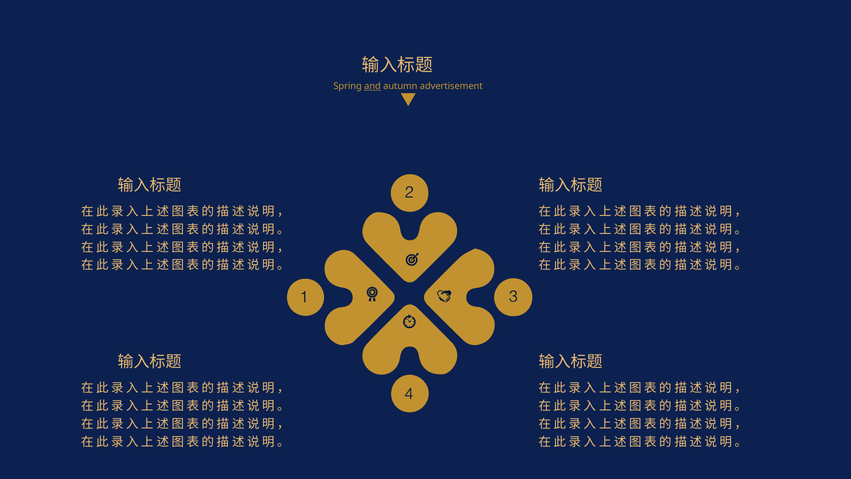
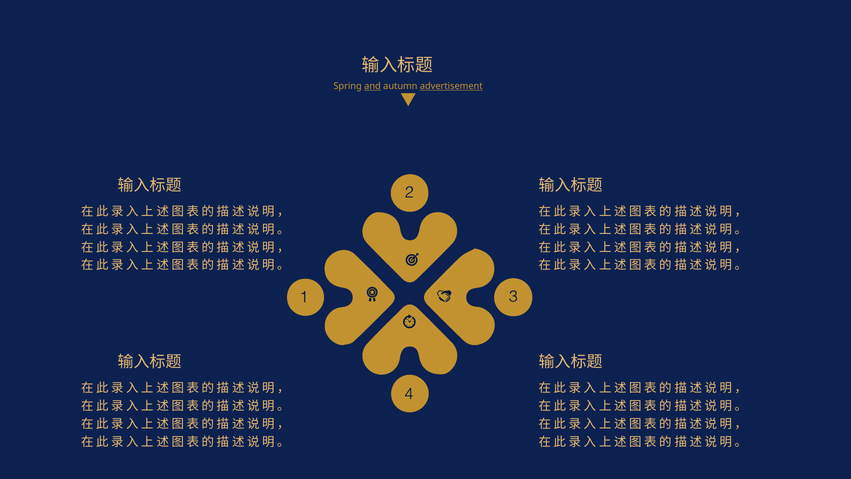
advertisement underline: none -> present (451, 86)
